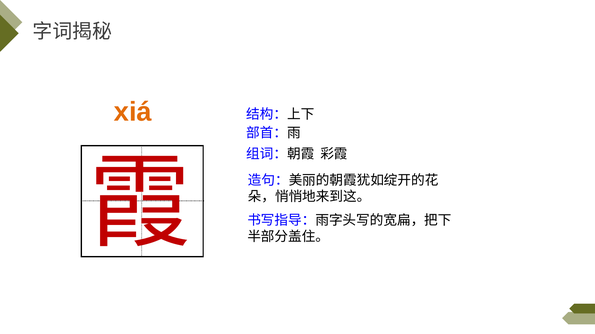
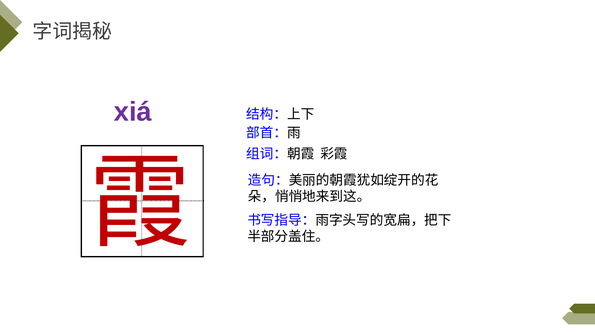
xiá colour: orange -> purple (133, 112)
